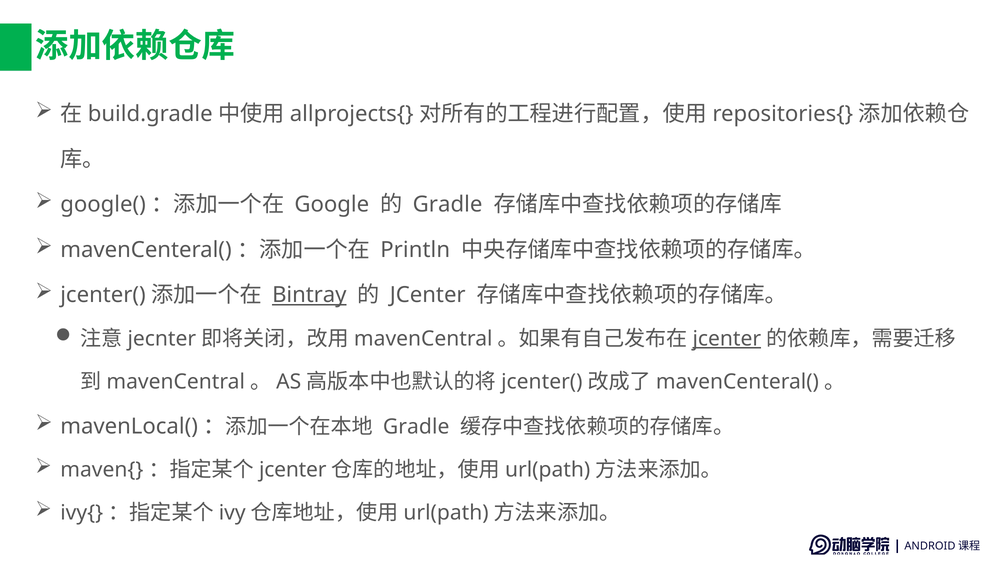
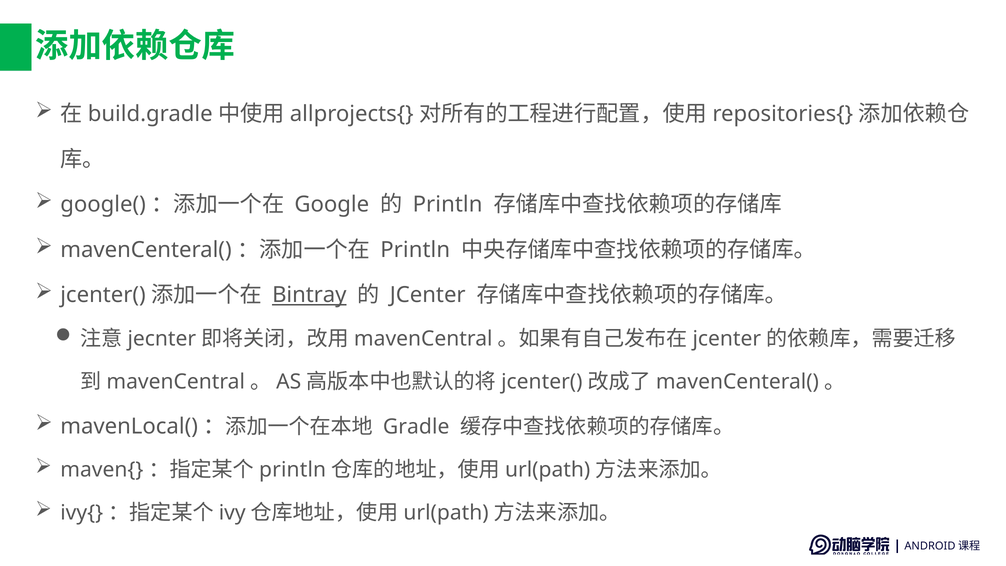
Gradle: Gradle -> Println (448, 205)
jcenter underline: present -> none (727, 339)
jcenter: jcenter -> println (293, 470)
